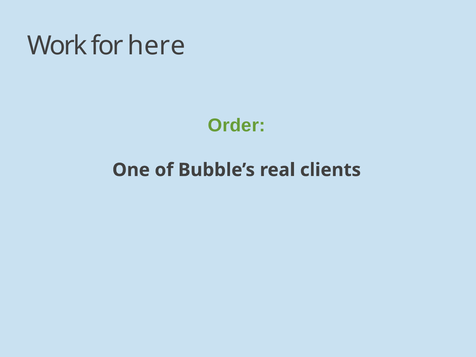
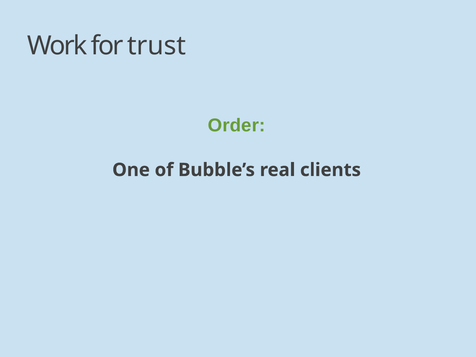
here: here -> trust (157, 46)
